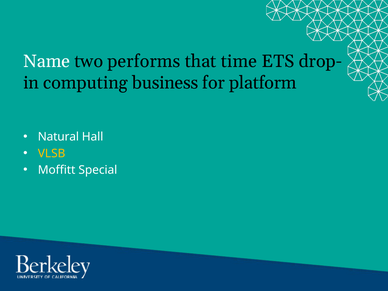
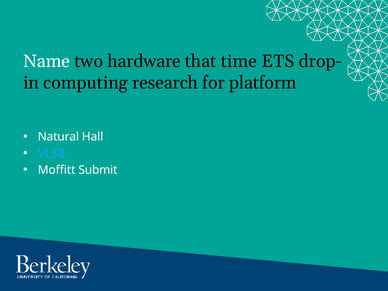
performs: performs -> hardware (144, 61)
business: business -> research (165, 83)
VLSB colour: yellow -> light blue (52, 153)
Special: Special -> Submit (98, 170)
